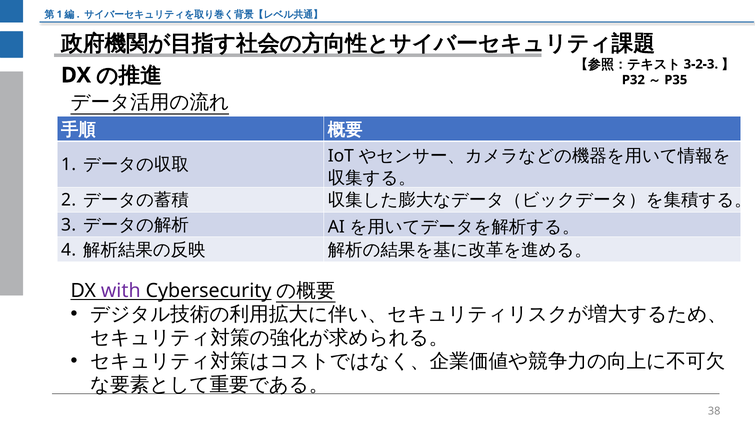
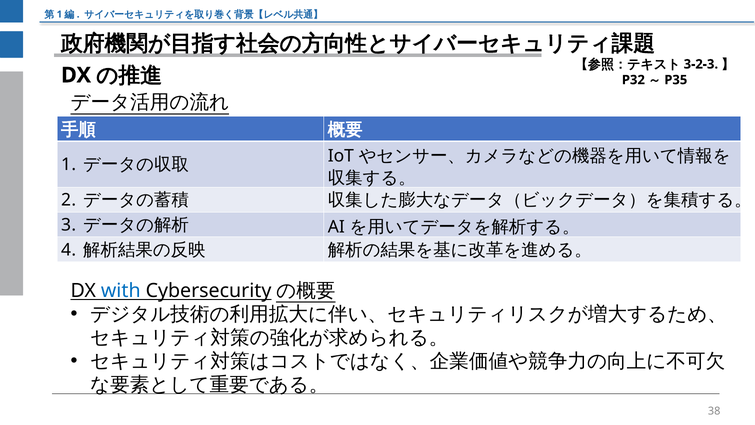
with colour: purple -> blue (121, 291)
